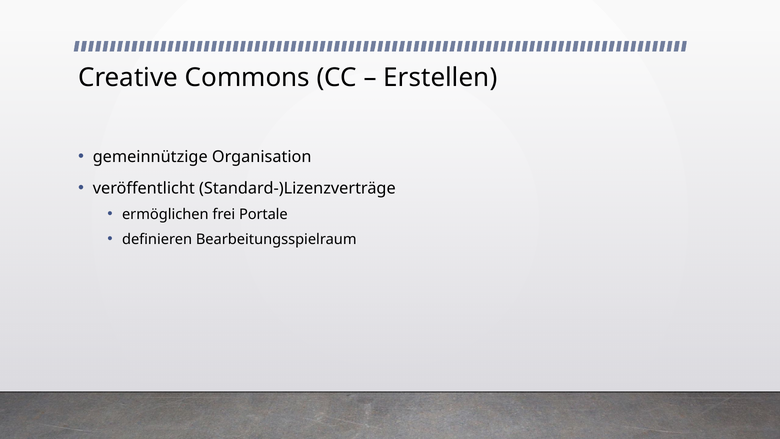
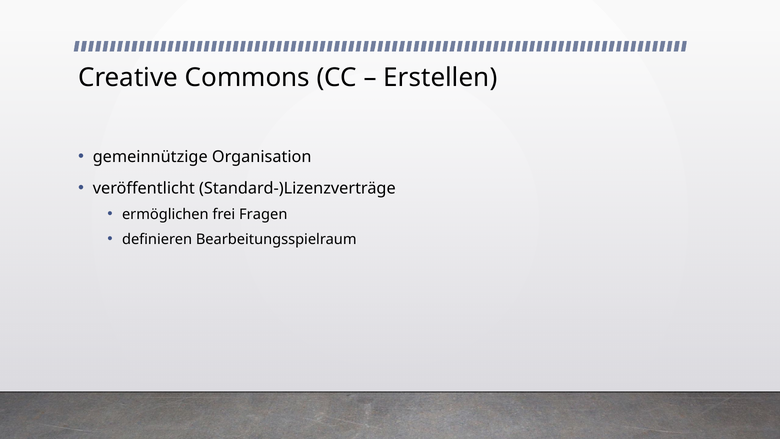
Portale: Portale -> Fragen (263, 214)
